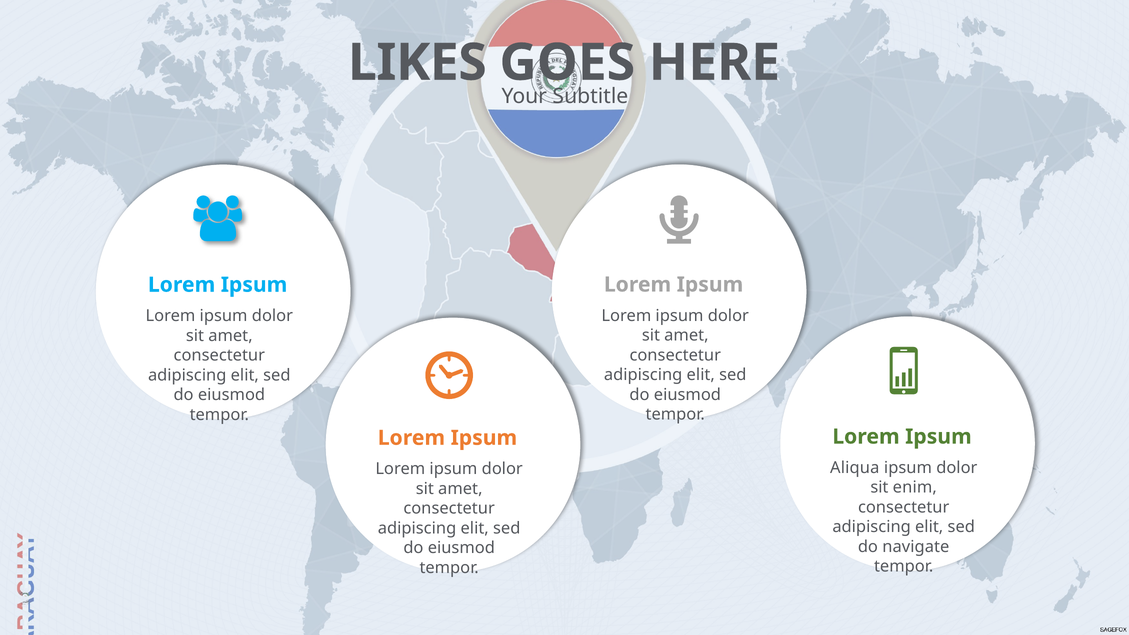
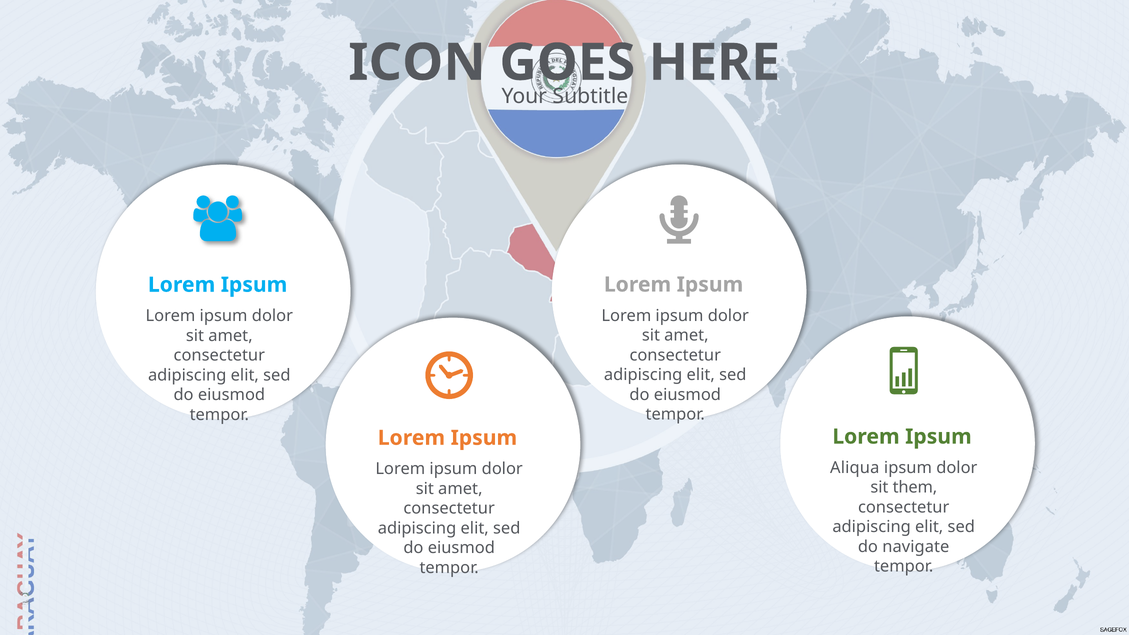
LIKES: LIKES -> ICON (417, 63)
enim: enim -> them (915, 488)
